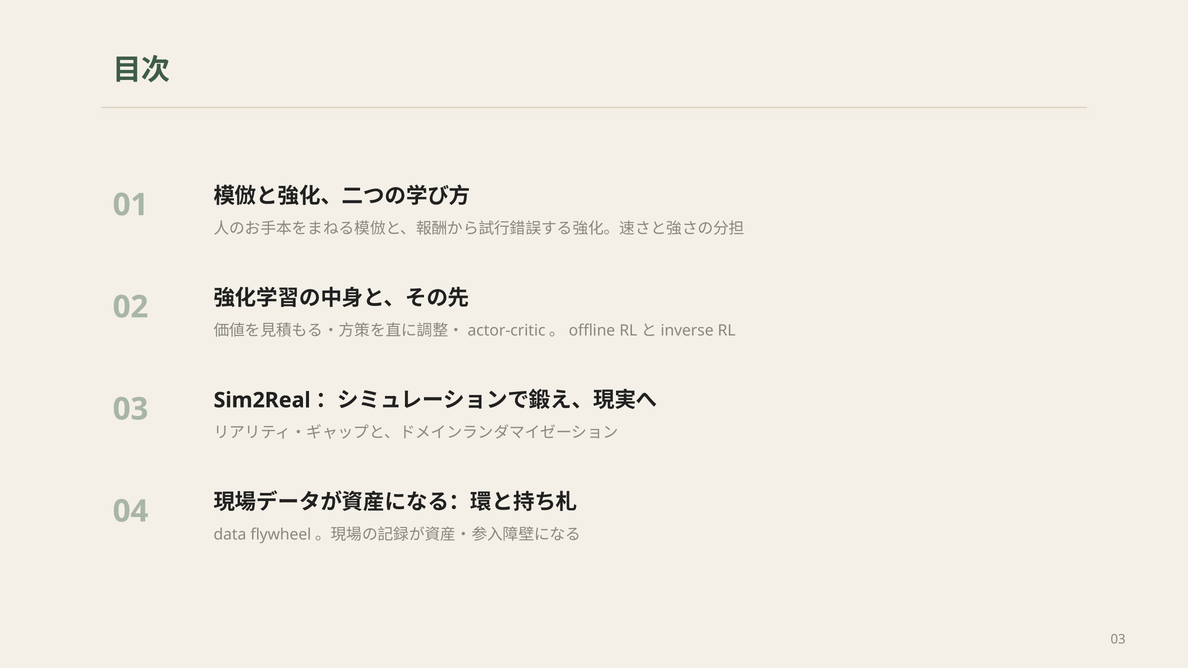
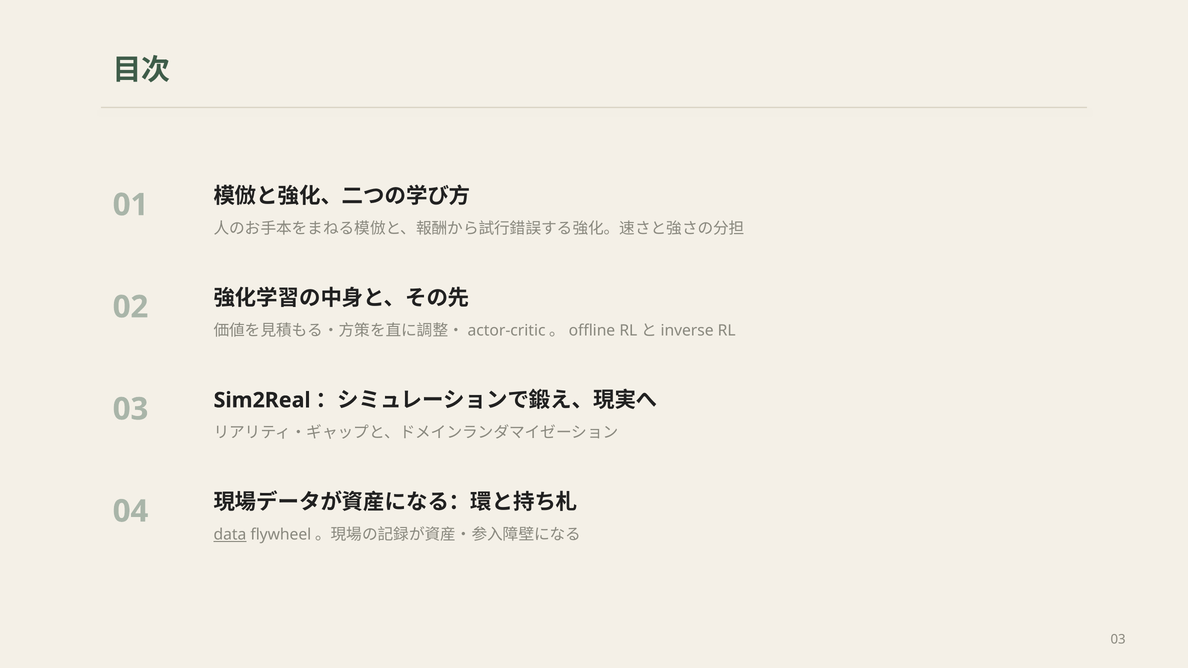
data underline: none -> present (230, 535)
